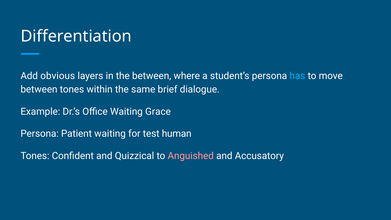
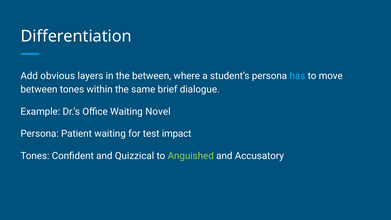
Grace: Grace -> Novel (158, 112)
human: human -> impact (177, 134)
Anguished colour: pink -> light green (191, 156)
